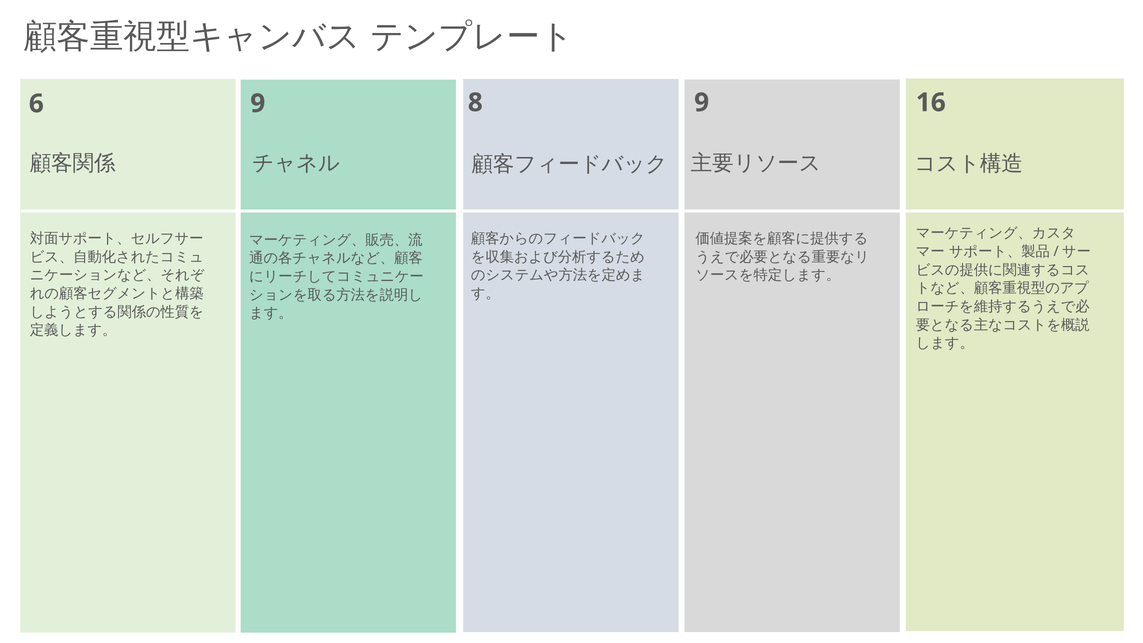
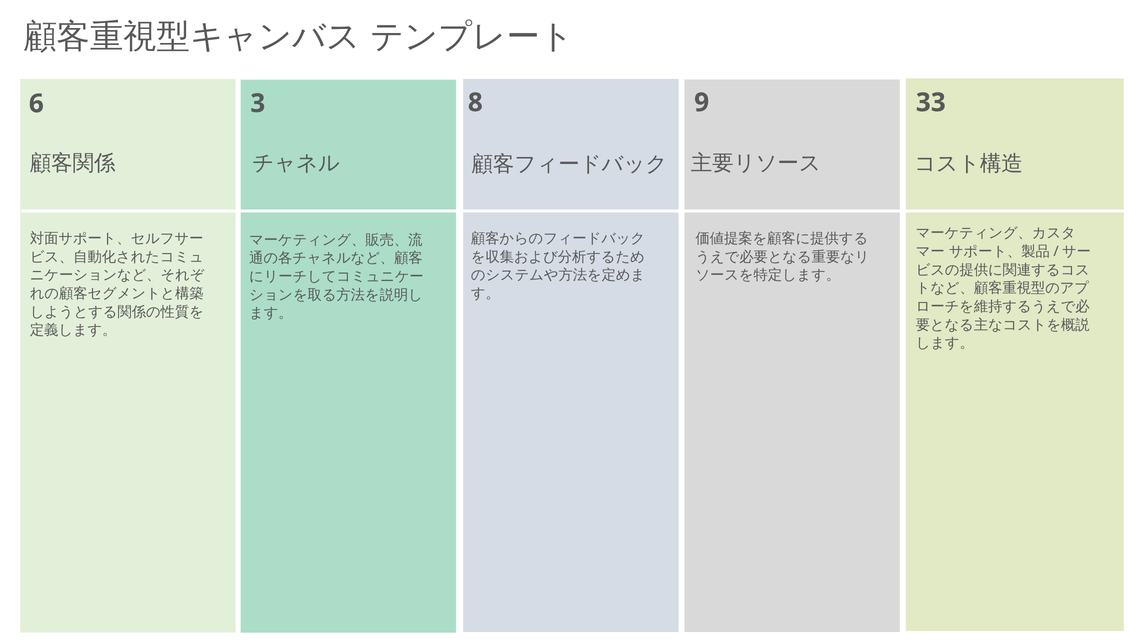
6 9: 9 -> 3 (258, 103)
16: 16 -> 33 (931, 103)
